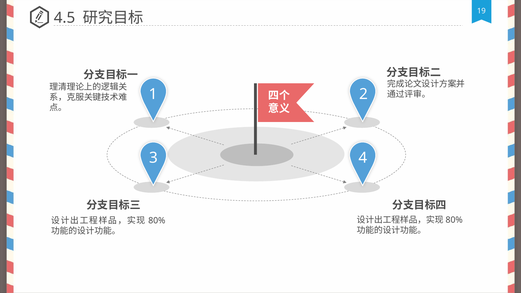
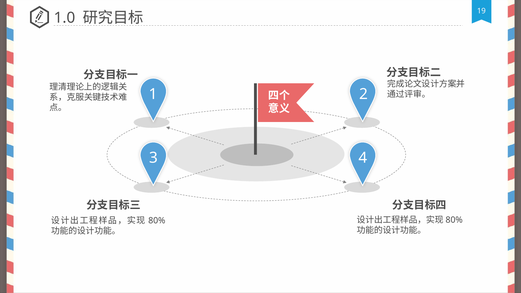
4.5: 4.5 -> 1.0 (64, 18)
